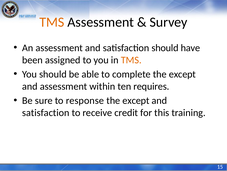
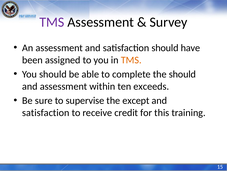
TMS colour: orange -> purple (52, 22)
complete the except: except -> should (182, 74)
requires: requires -> exceeds (151, 86)
response: response -> supervise (85, 100)
